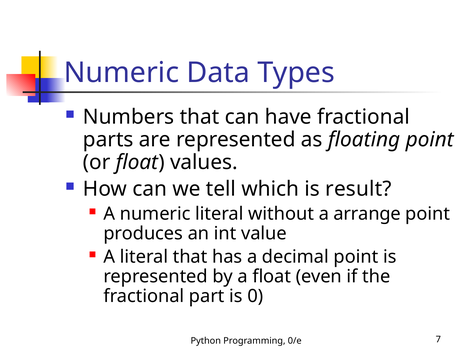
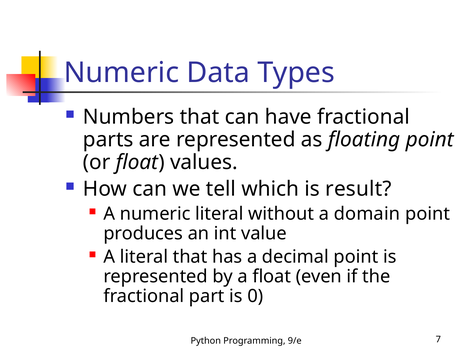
arrange: arrange -> domain (367, 214)
0/e: 0/e -> 9/e (295, 341)
